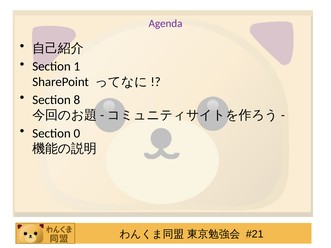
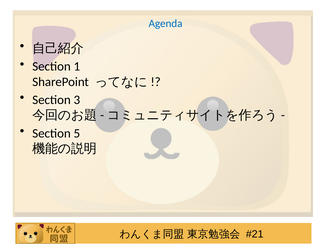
Agenda colour: purple -> blue (165, 23)
8: 8 -> 3 (77, 100)
0: 0 -> 5 (77, 133)
